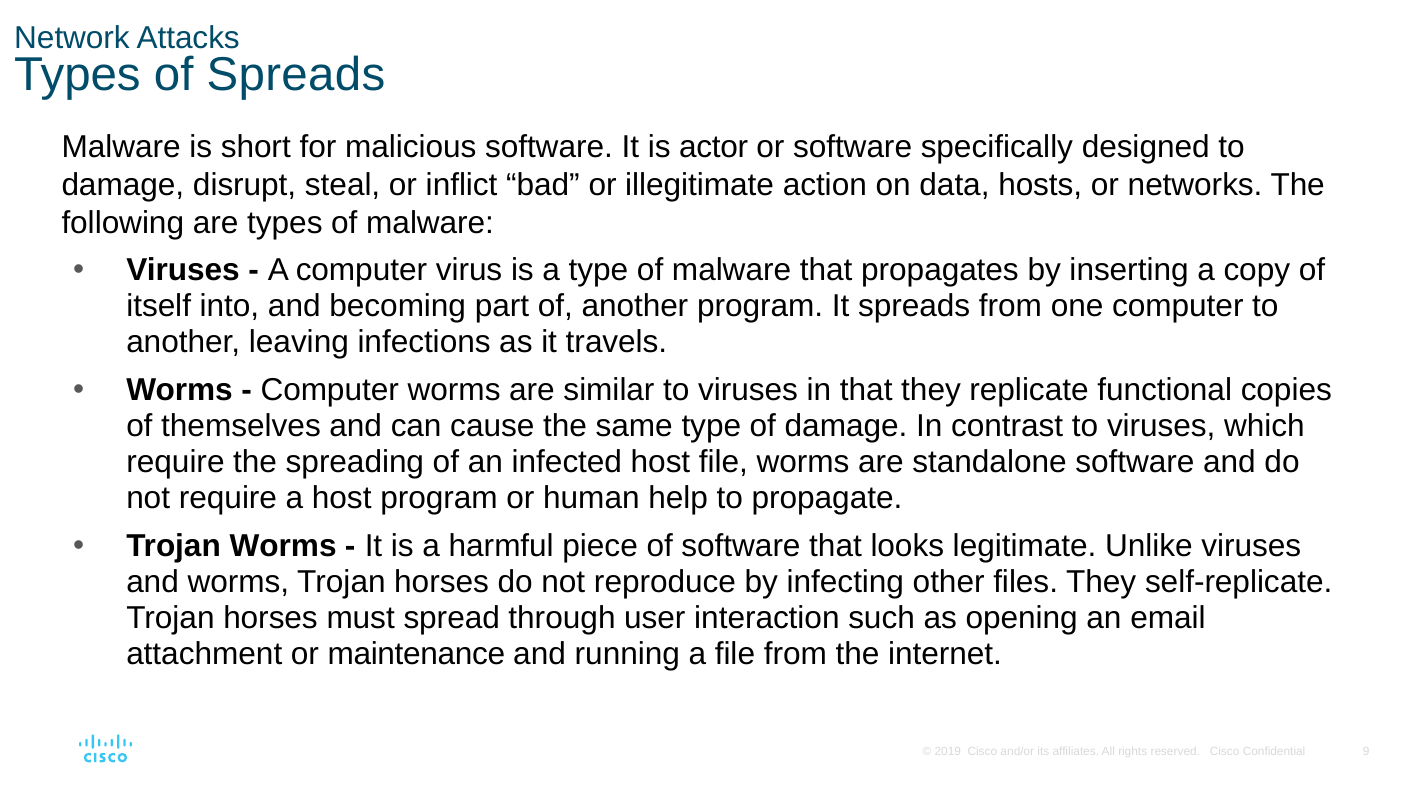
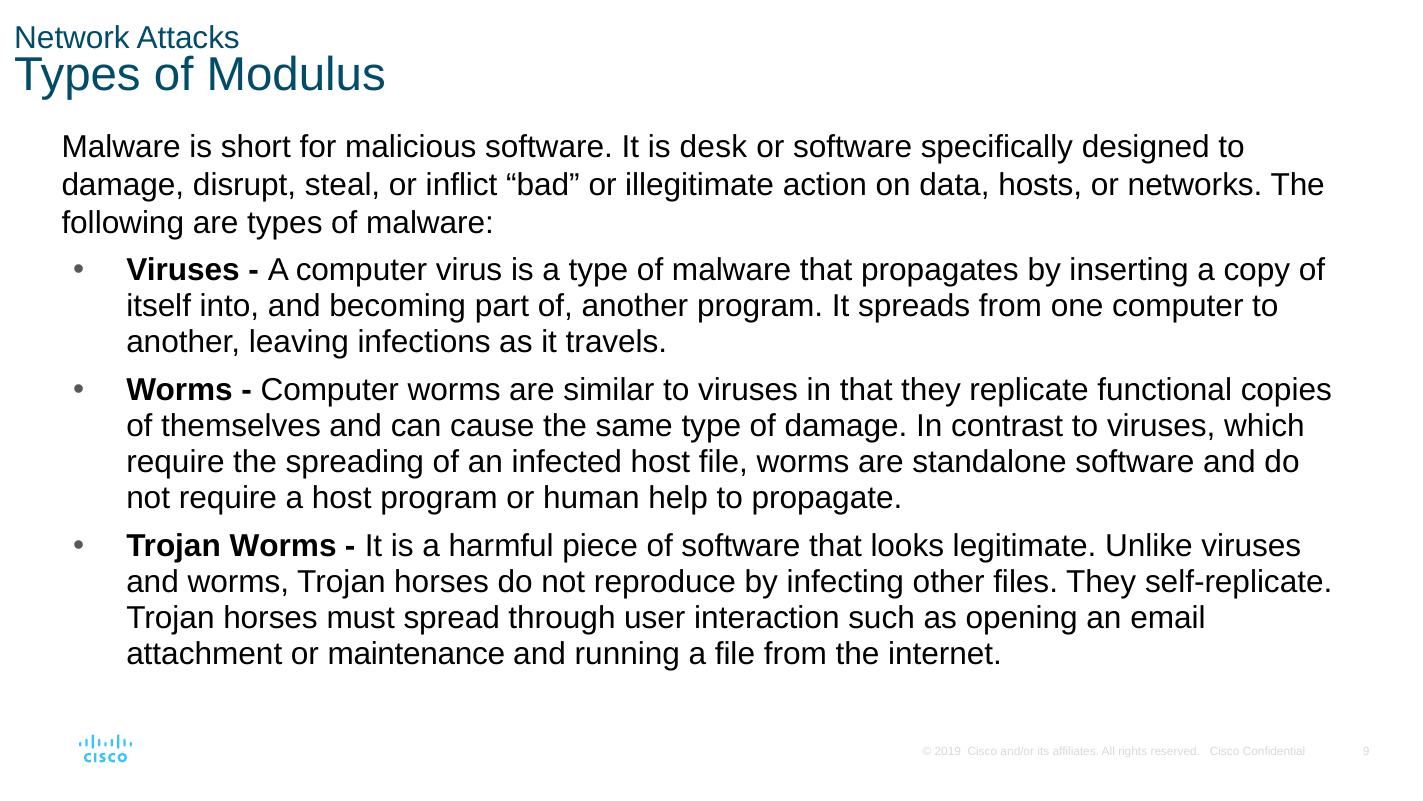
of Spreads: Spreads -> Modulus (296, 75)
actor: actor -> desk (713, 147)
